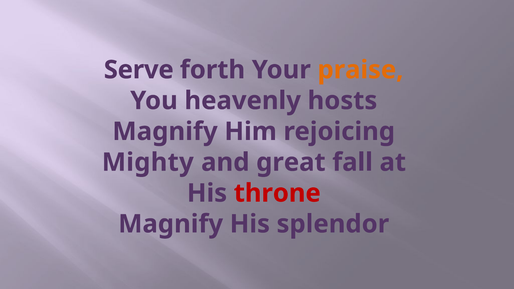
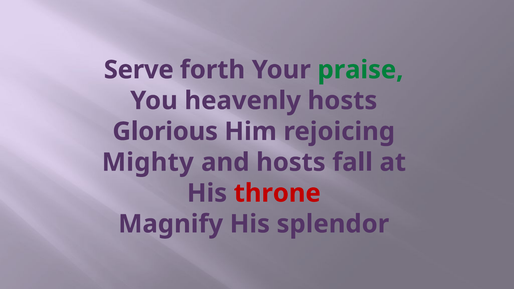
praise colour: orange -> green (360, 70)
Magnify: Magnify -> Glorious (165, 132)
and great: great -> hosts (291, 162)
